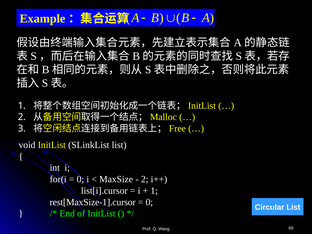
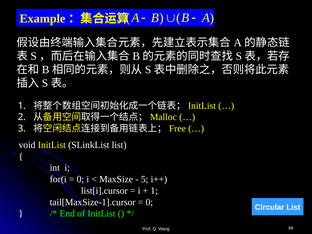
2: 2 -> 5 (145, 179)
rest[MaxSize-1].cursor: rest[MaxSize-1].cursor -> tail[MaxSize-1].cursor (93, 202)
